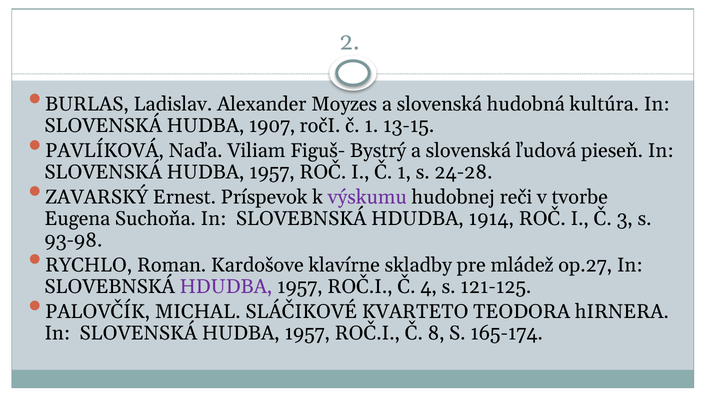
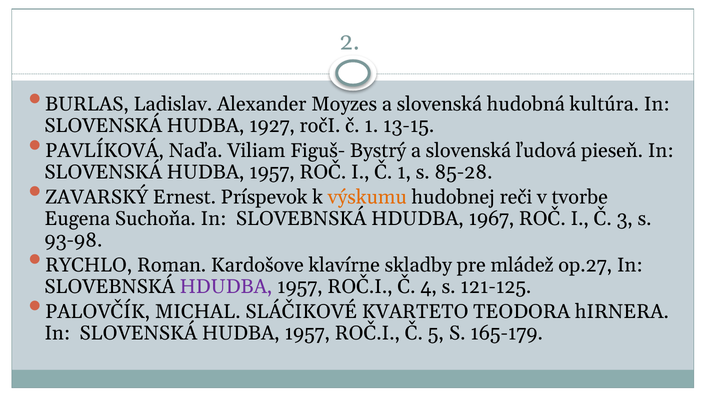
1907: 1907 -> 1927 (272, 126)
24-28: 24-28 -> 85-28 (463, 172)
výskumu colour: purple -> orange (367, 197)
1914: 1914 -> 1967 (491, 219)
8: 8 -> 5 (436, 333)
165-174: 165-174 -> 165-179 (507, 333)
